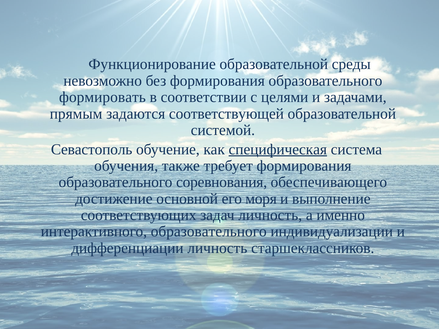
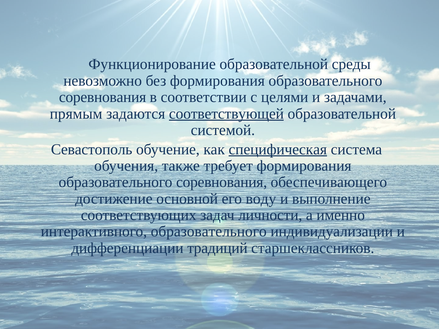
формировать: формировать -> соревнования (103, 97)
соответствующей underline: none -> present (226, 114)
моря: моря -> воду (261, 199)
задач личность: личность -> личности (270, 215)
дифференциации личность: личность -> традиций (217, 248)
